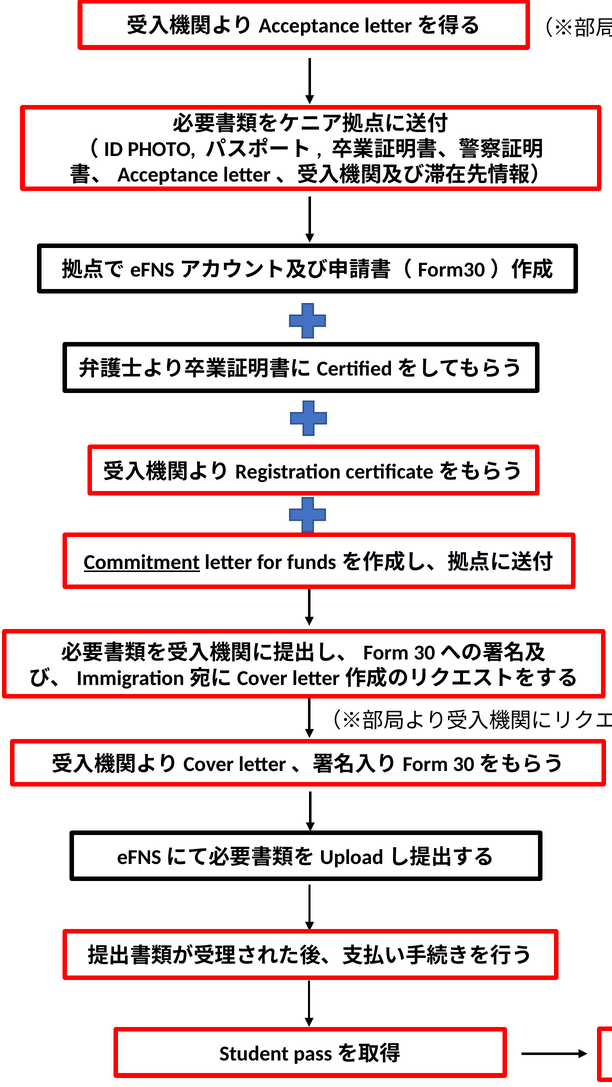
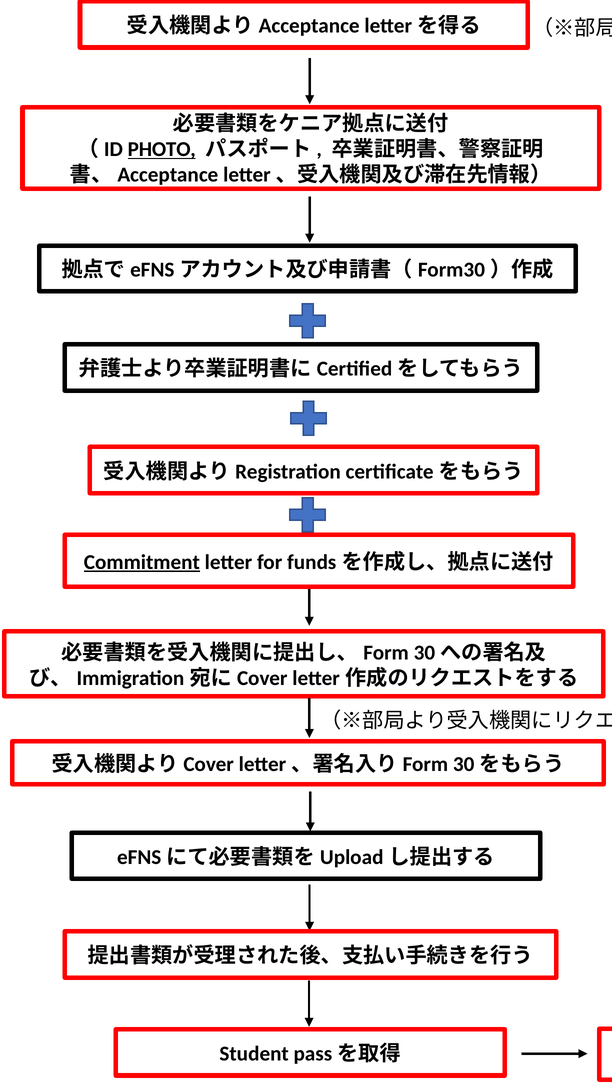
PHOTO underline: none -> present (162, 149)
